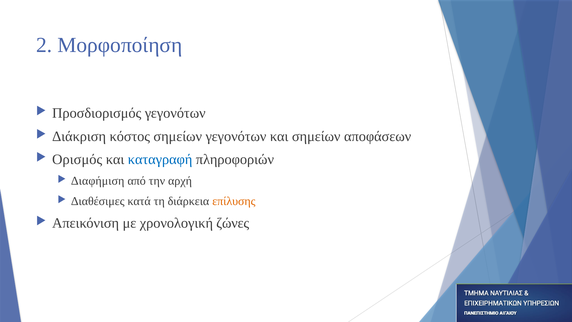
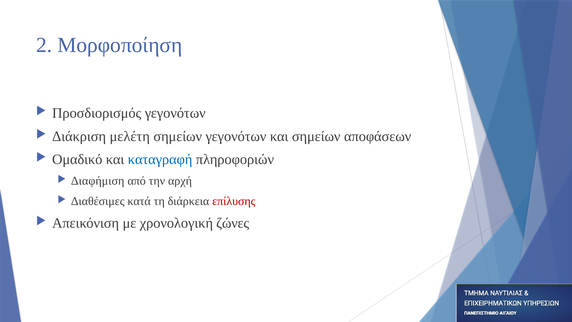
κόστος: κόστος -> μελέτη (130, 136)
Ορισμός: Ορισμός -> Ομαδικό (77, 159)
επίλυσης colour: orange -> red (234, 201)
